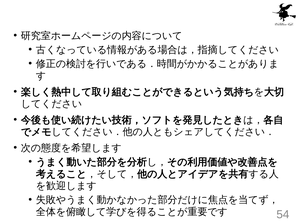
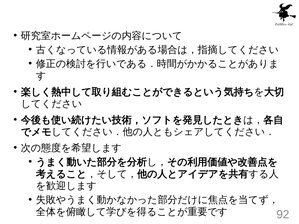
54: 54 -> 92 (283, 215)
